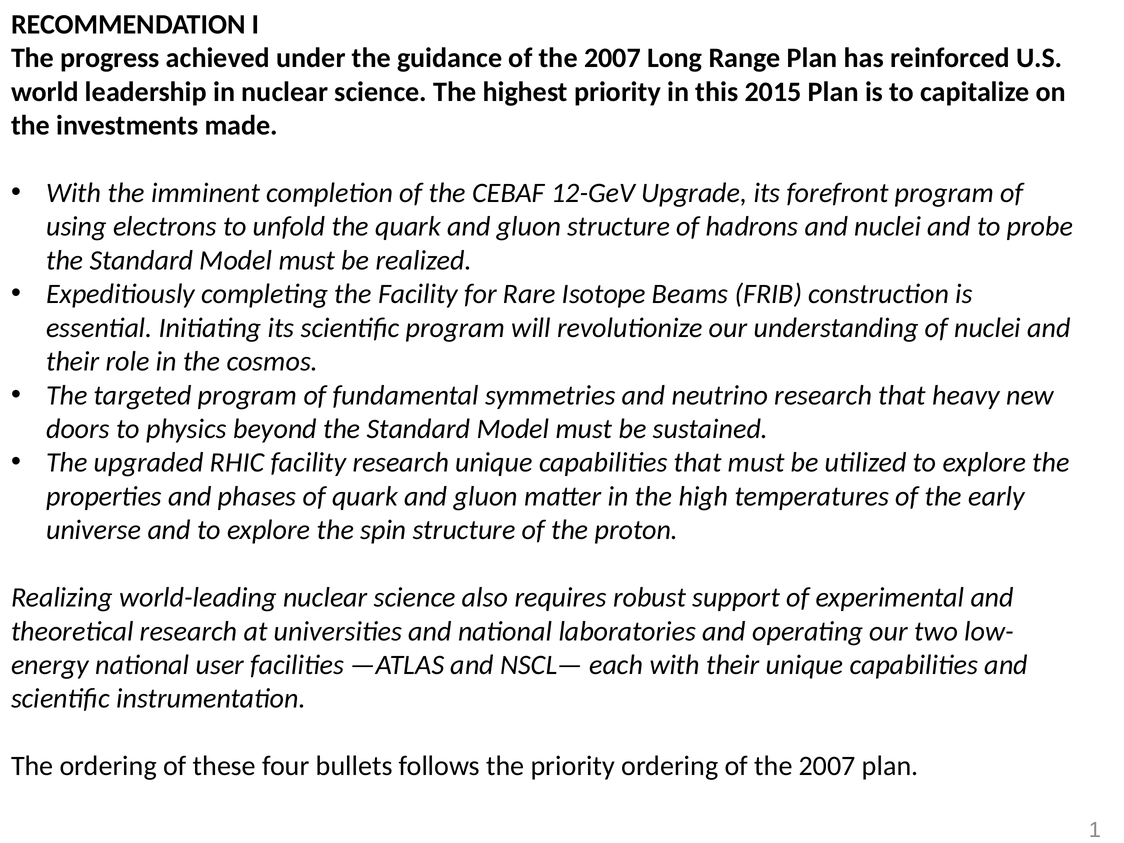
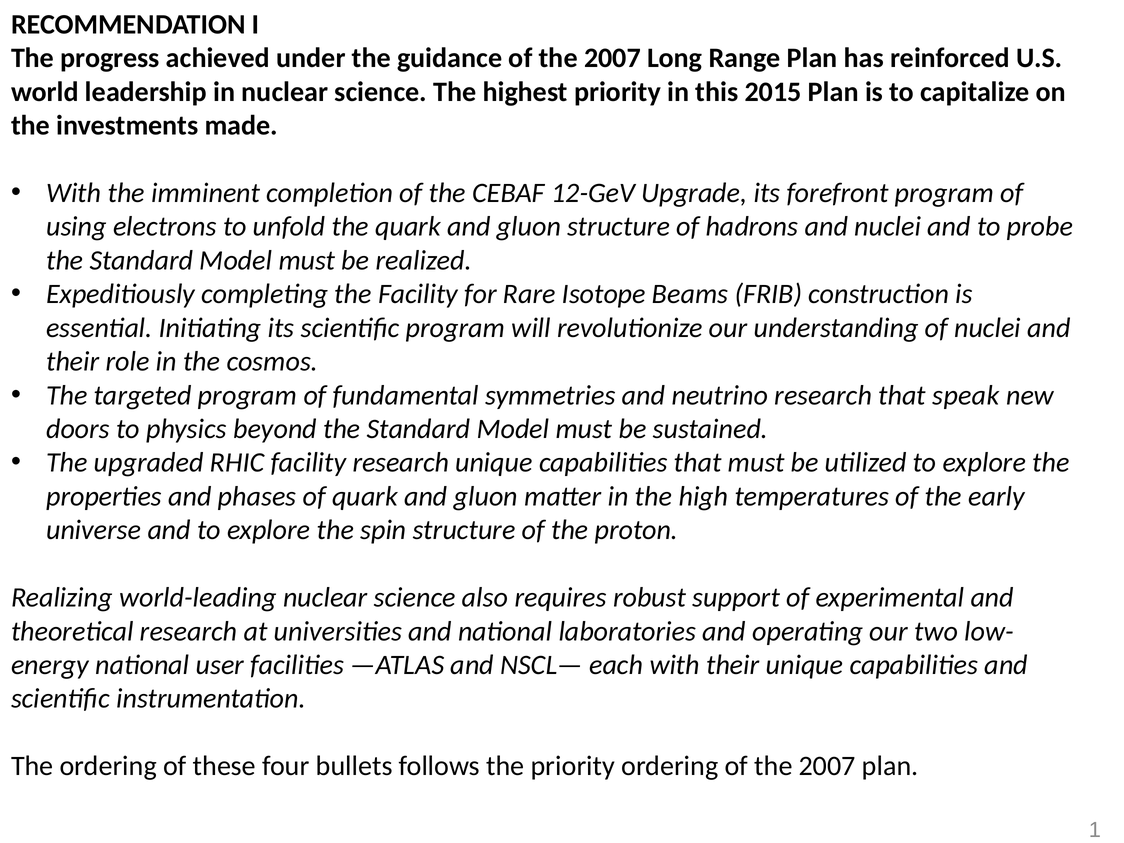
heavy: heavy -> speak (966, 395)
